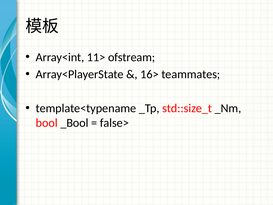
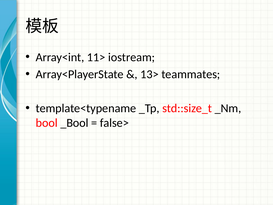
ofstream: ofstream -> iostream (132, 57)
16>: 16> -> 13> (149, 74)
